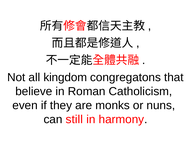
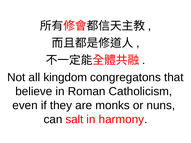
still: still -> salt (74, 120)
